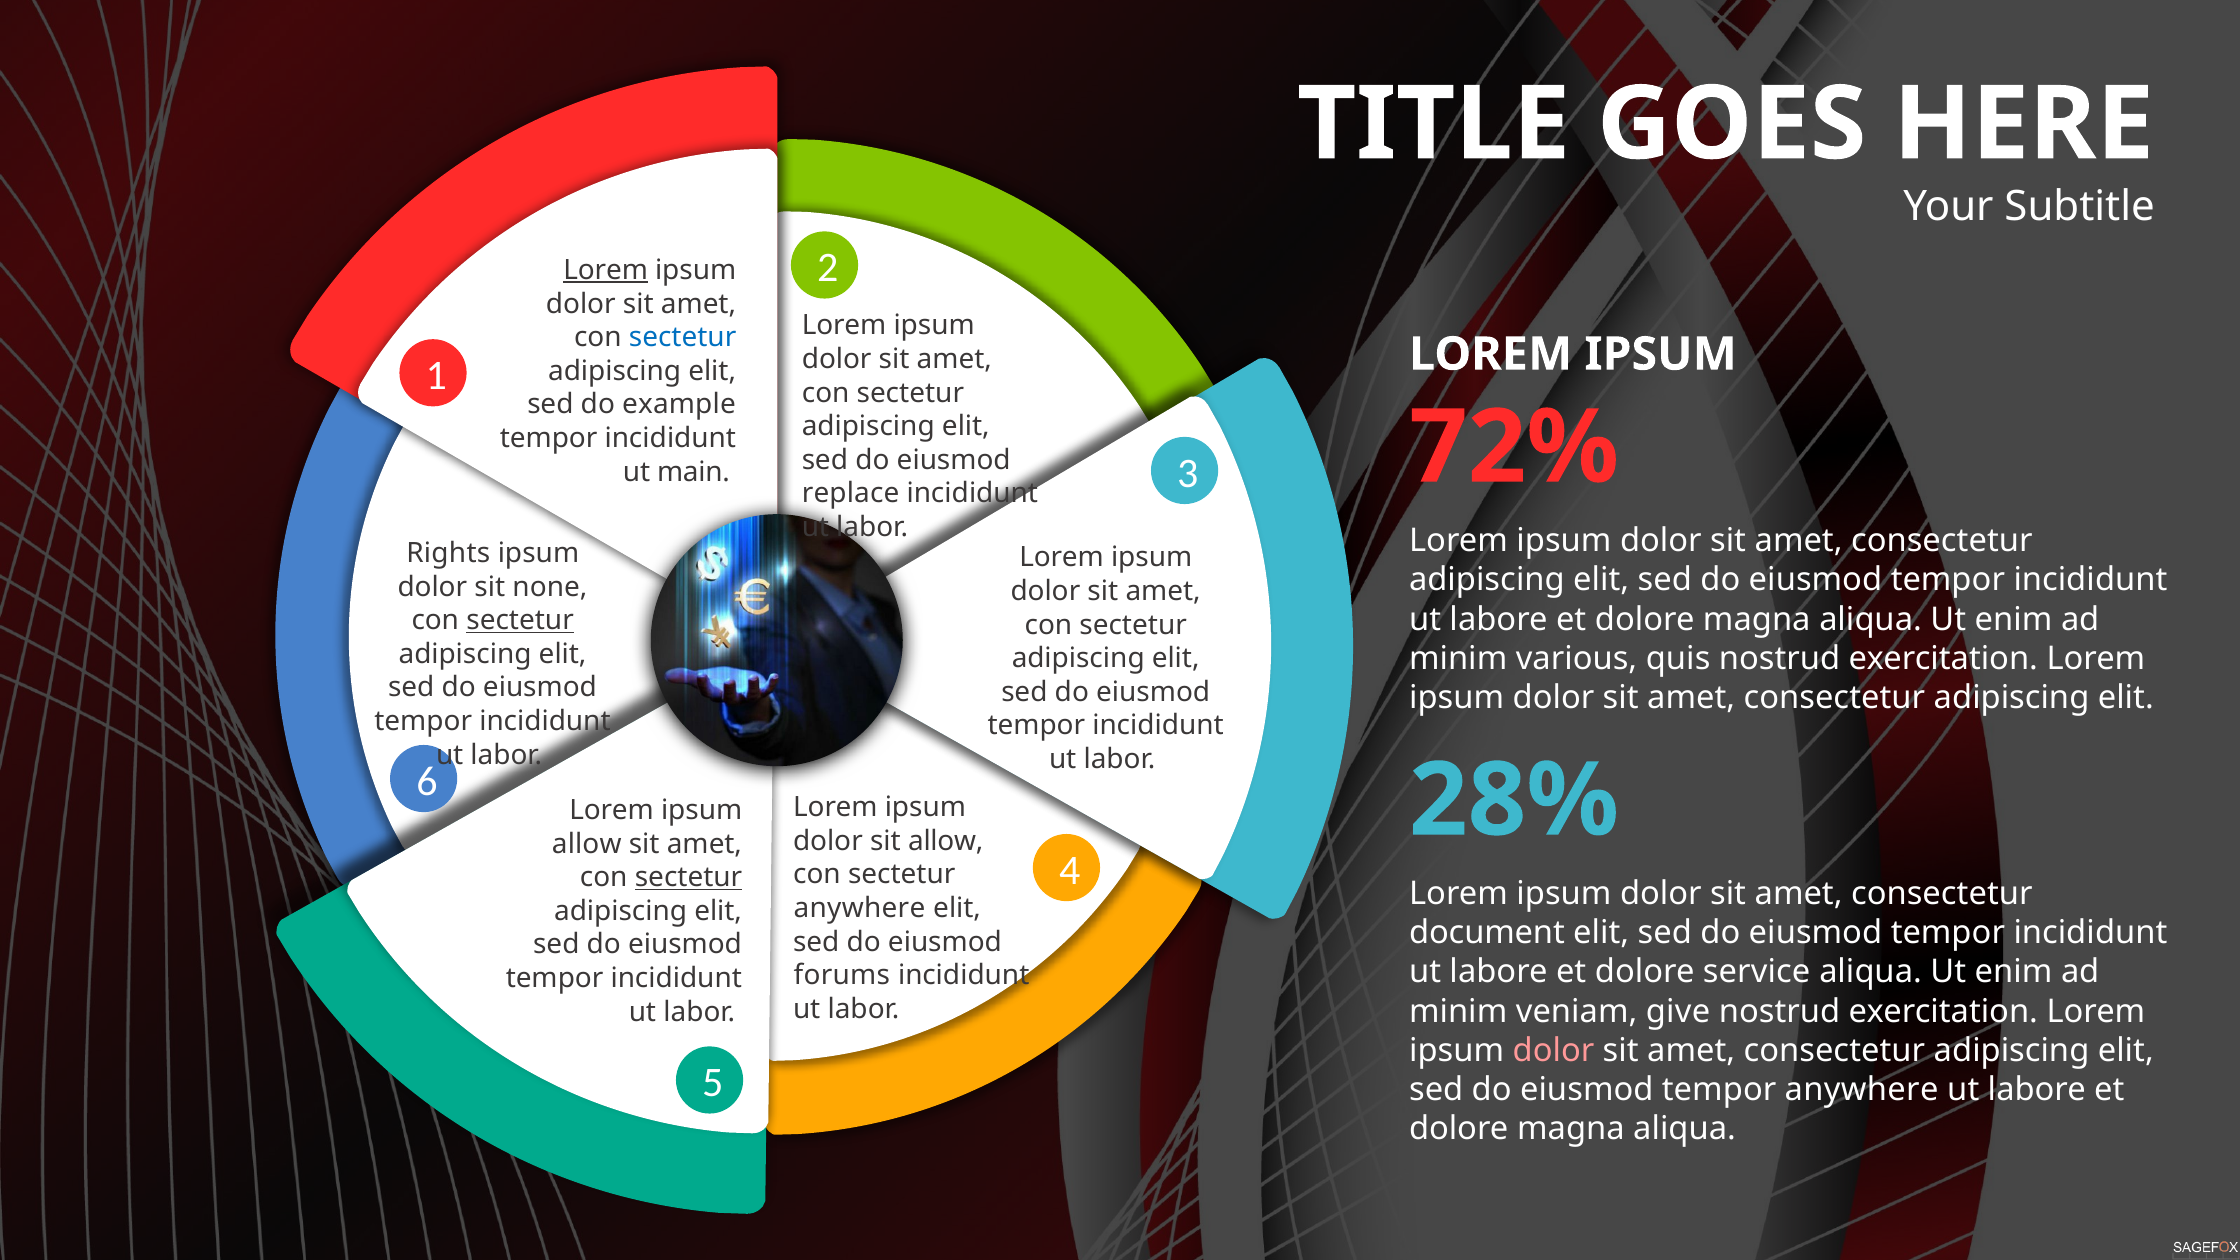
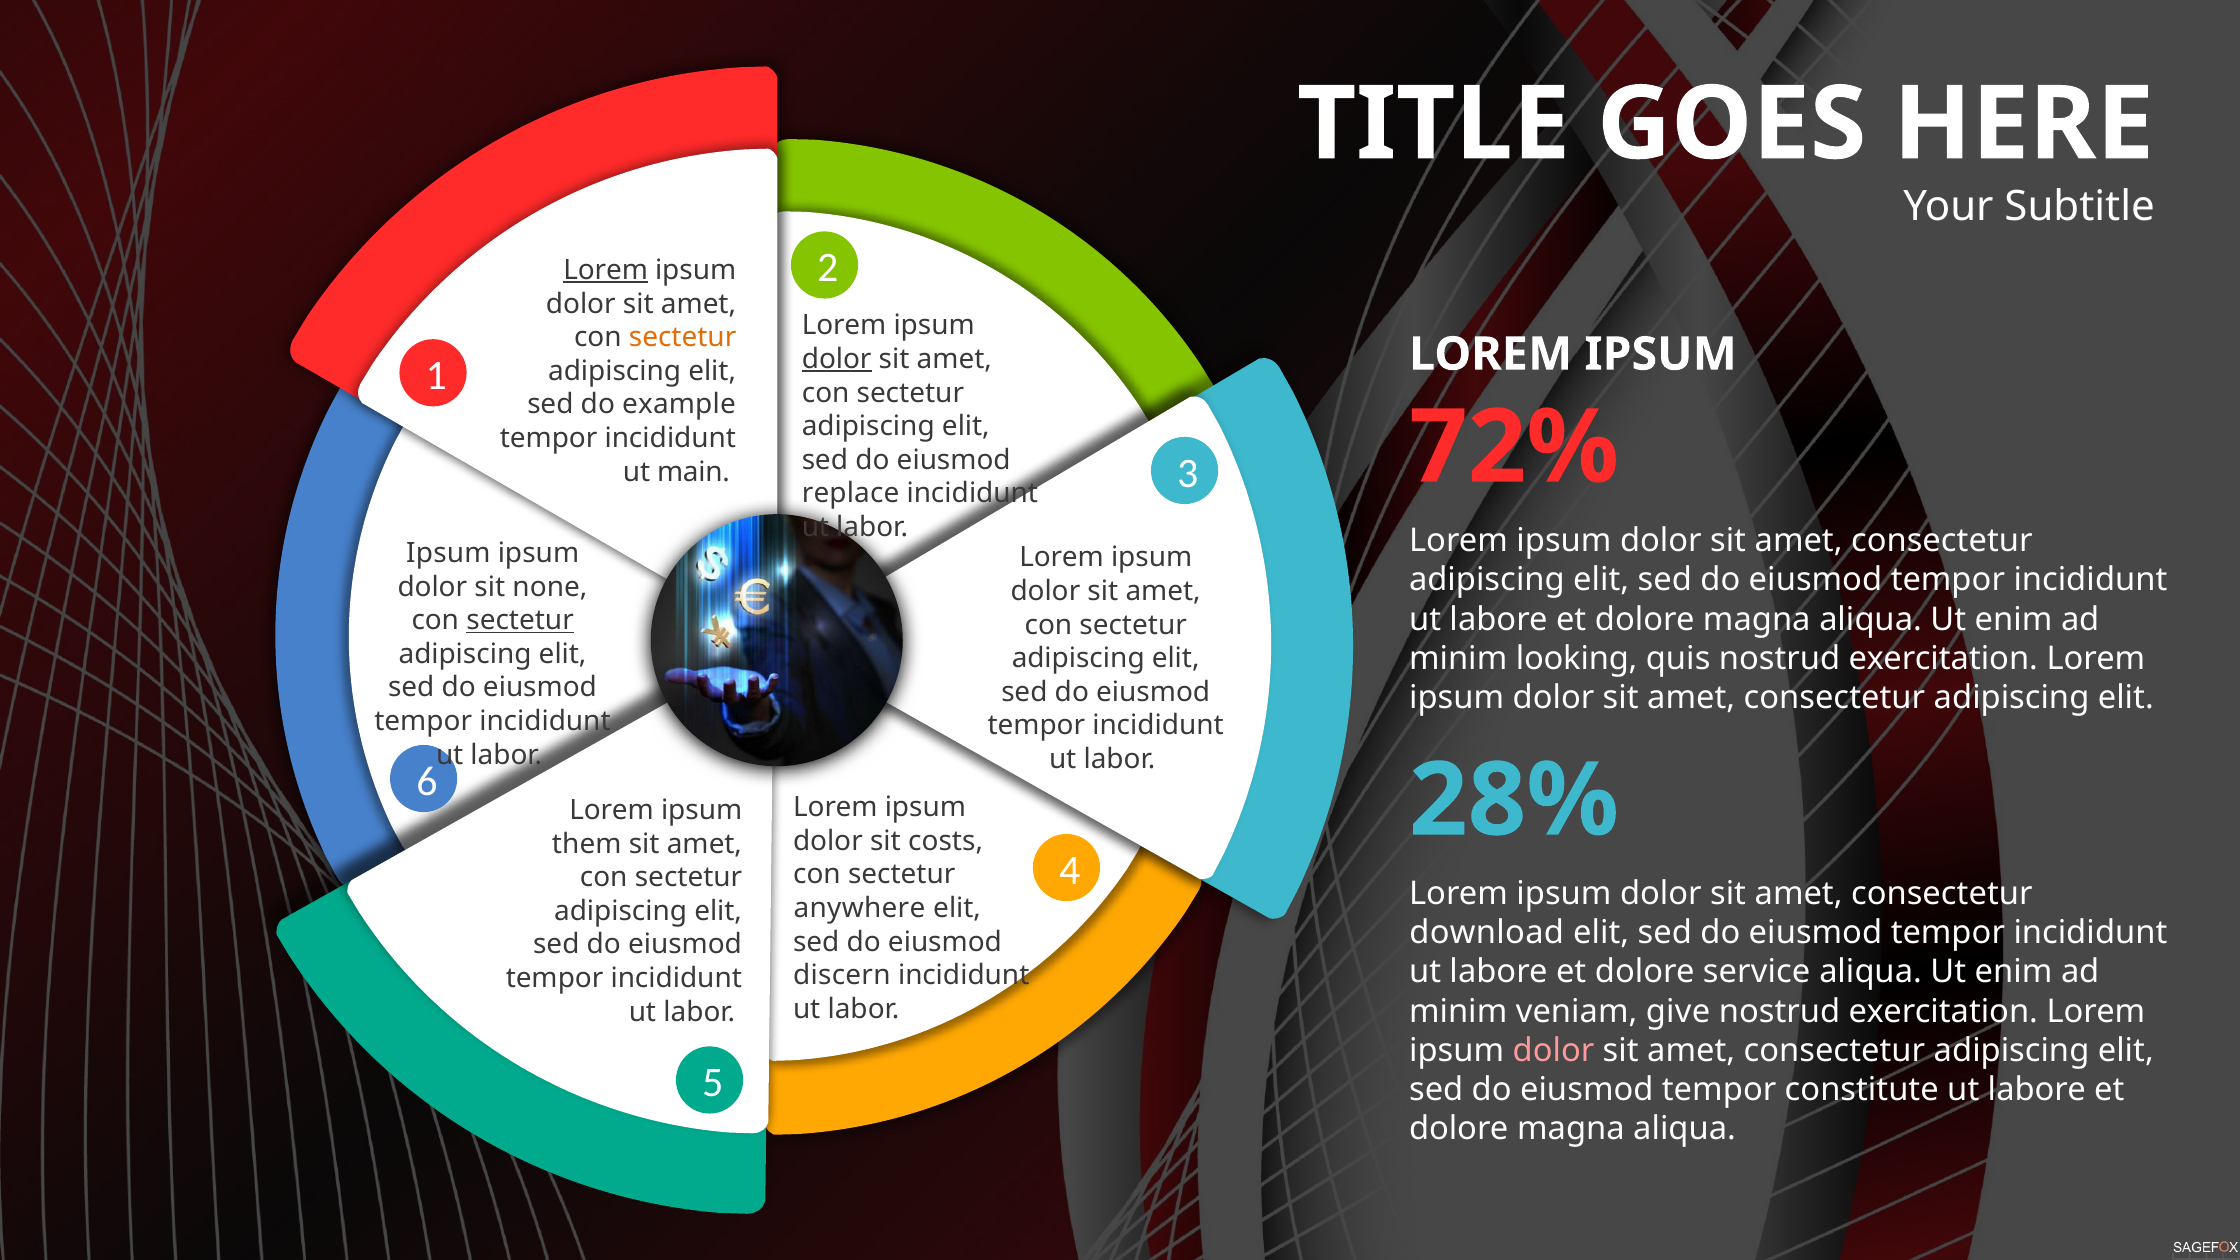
sectetur colour: blue -> orange (683, 337)
dolor underline: none -> present (837, 359)
Rights: Rights -> Ipsum (448, 553)
various: various -> looking (1577, 659)
sit allow: allow -> costs (946, 841)
allow: allow -> them (587, 844)
sectetur underline: present -> none (689, 878)
document: document -> download (1487, 933)
forums: forums -> discern (842, 975)
tempor anywhere: anywhere -> constitute (1862, 1090)
